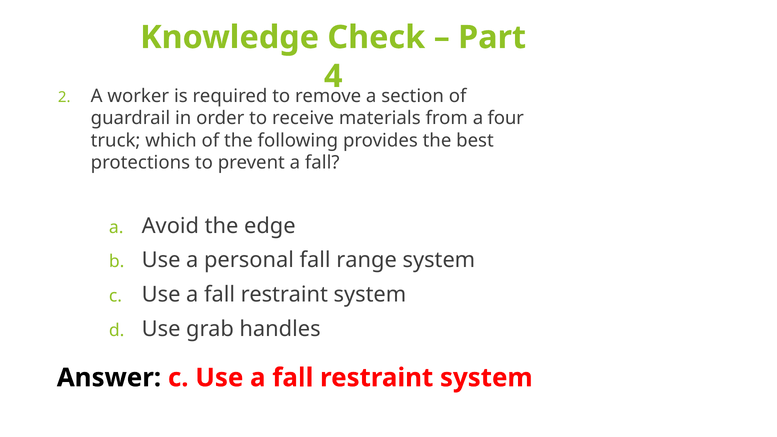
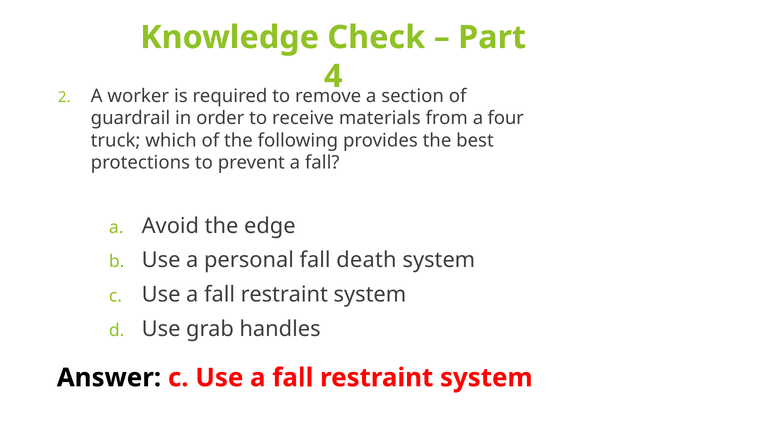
range: range -> death (366, 260)
